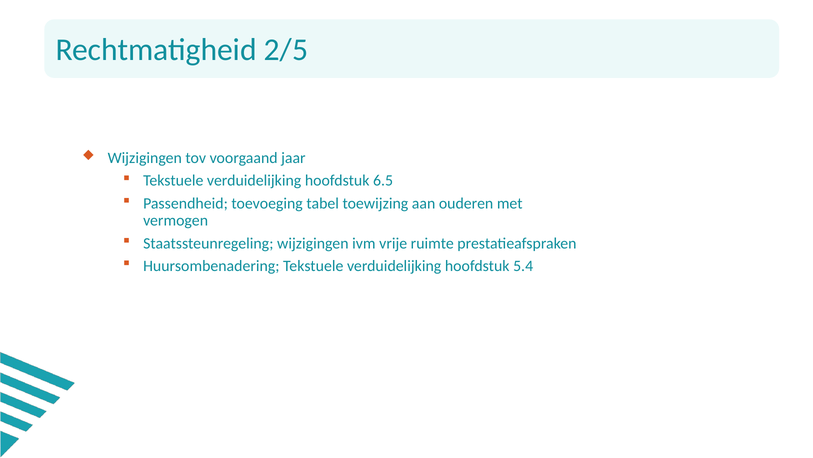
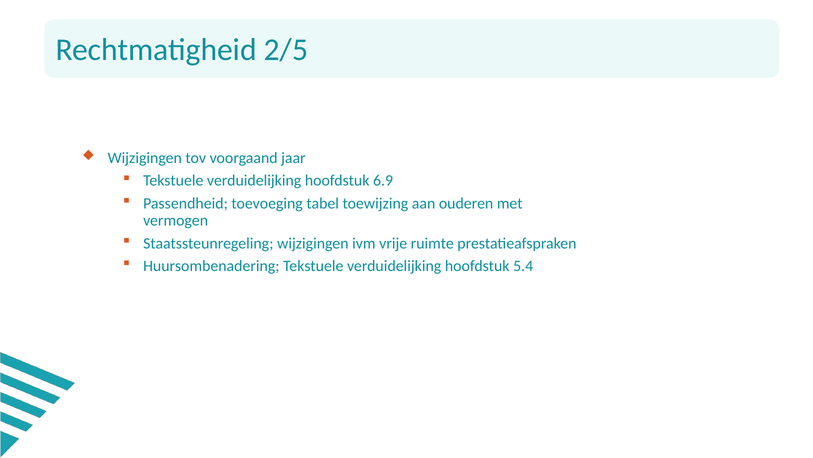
6.5: 6.5 -> 6.9 (383, 180)
